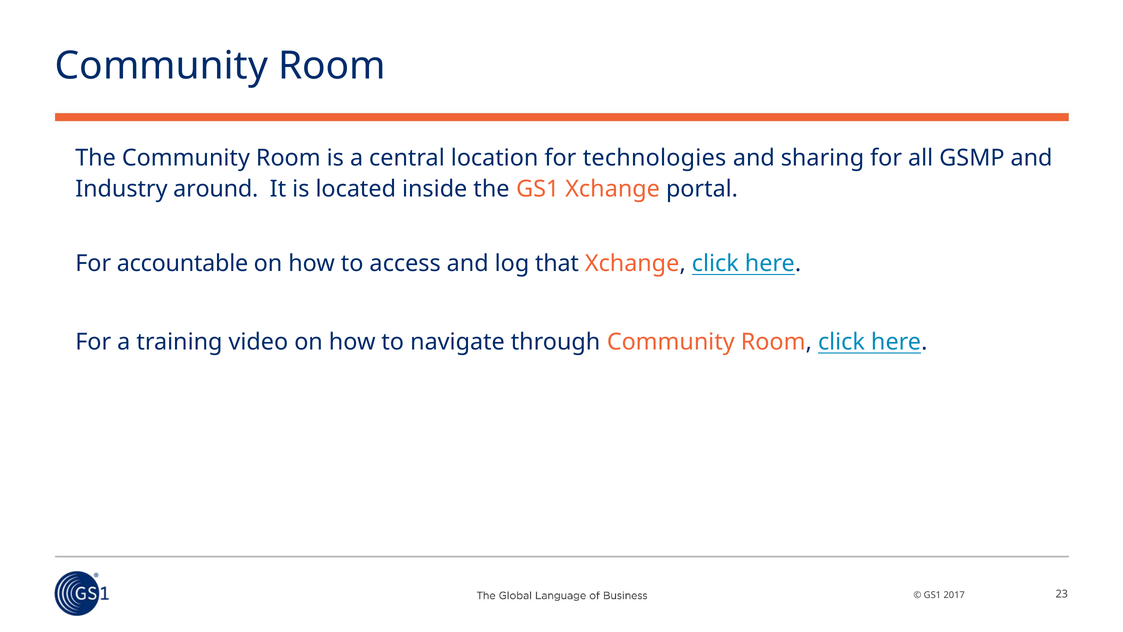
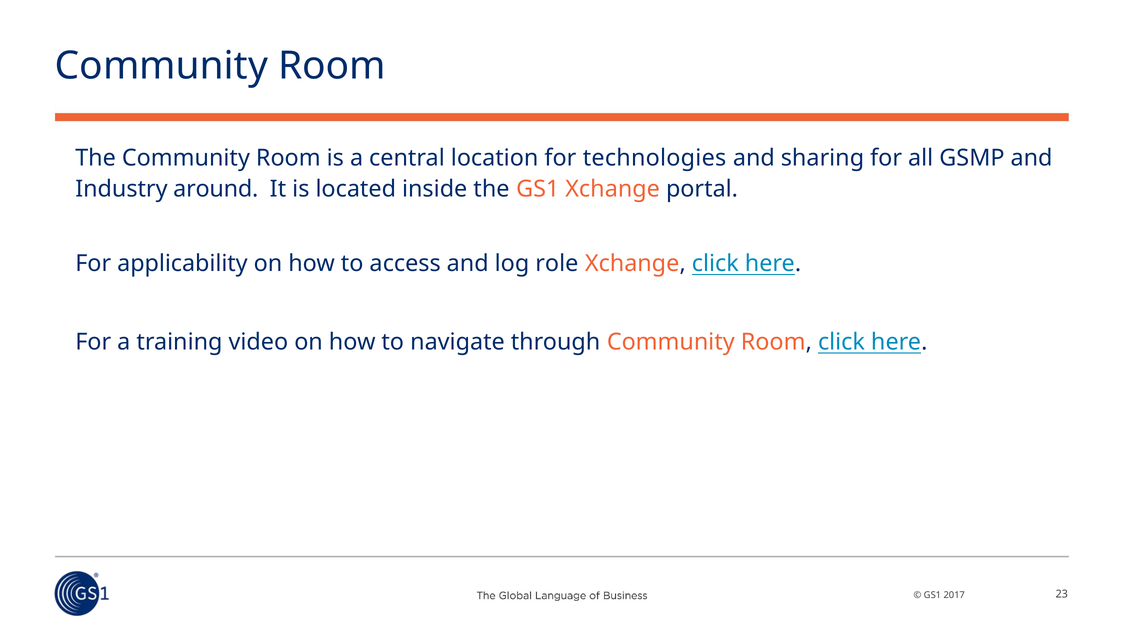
accountable: accountable -> applicability (182, 264)
that: that -> role (557, 264)
